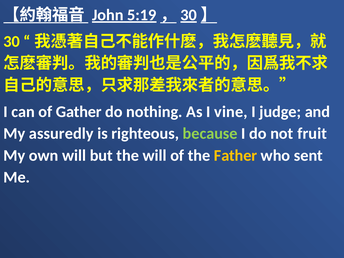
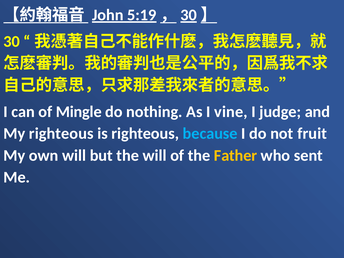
Gather: Gather -> Mingle (79, 112)
My assuredly: assuredly -> righteous (61, 134)
because colour: light green -> light blue (210, 134)
